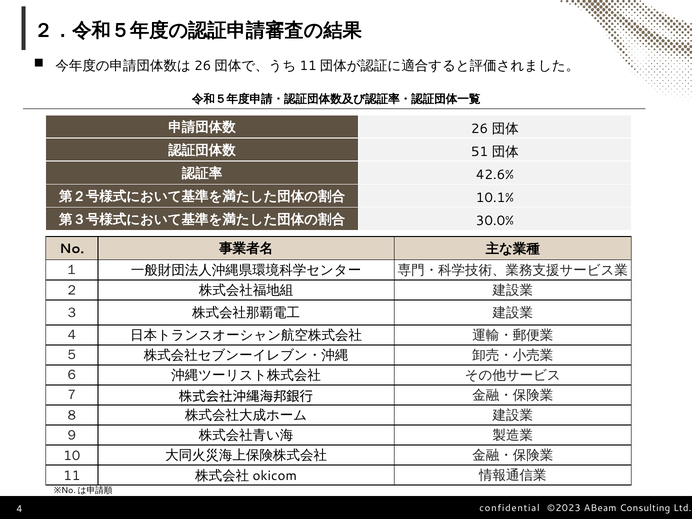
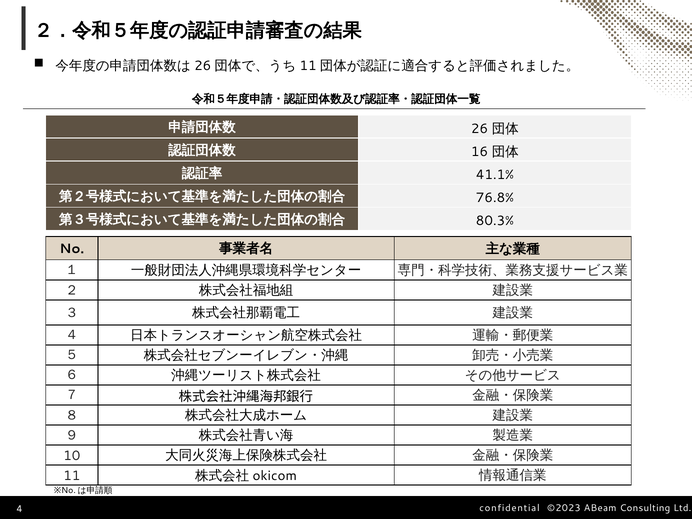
51: 51 -> 16 (480, 152)
42.6%: 42.6% -> 41.1% (495, 175)
10.1%: 10.1% -> 76.8% (495, 198)
30.0%: 30.0% -> 80.3% (495, 221)
